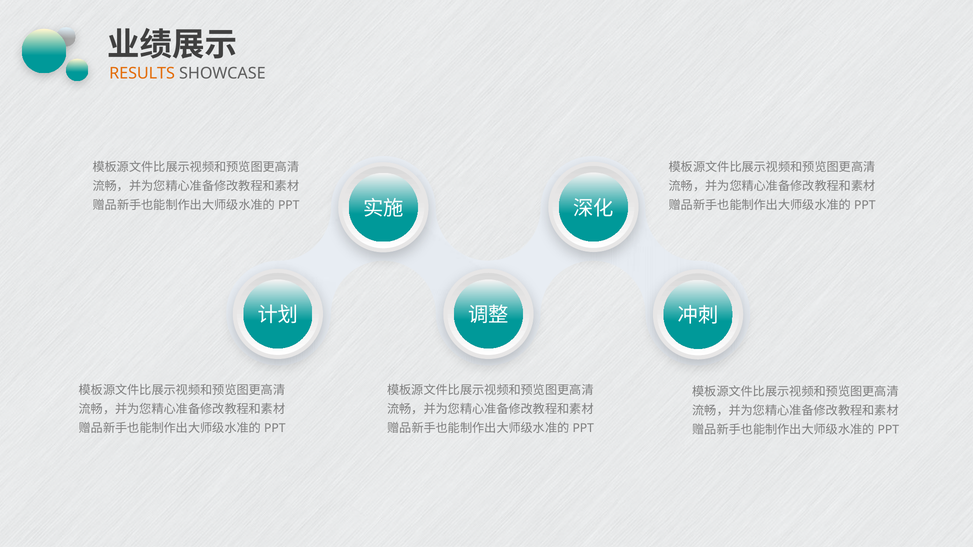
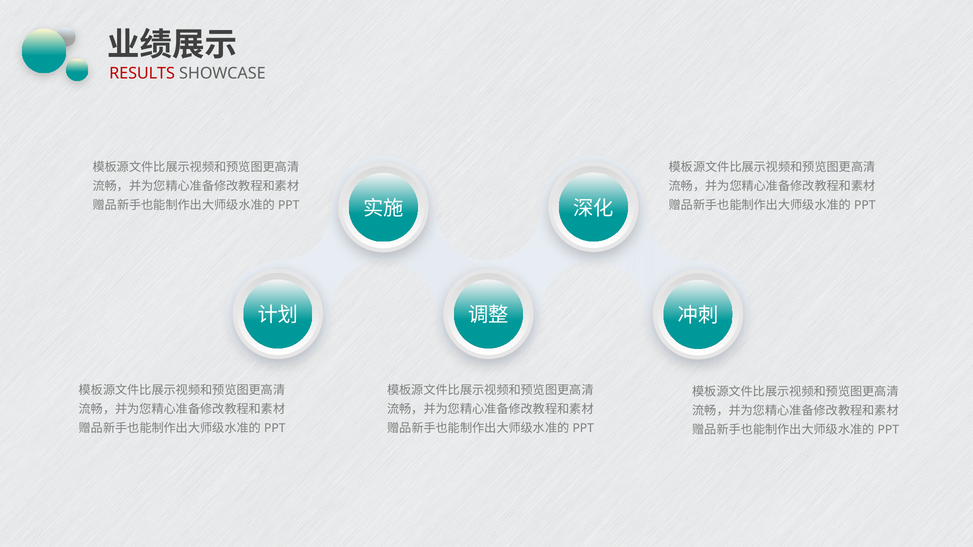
RESULTS colour: orange -> red (142, 73)
